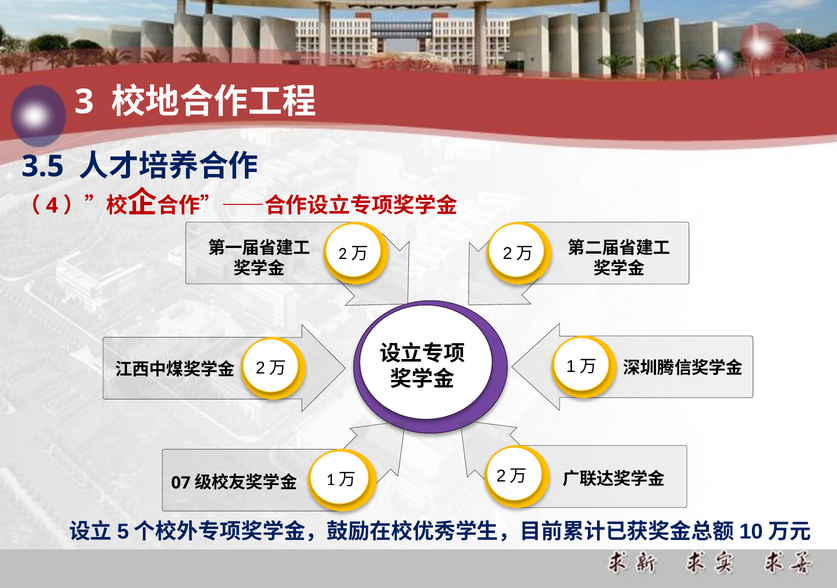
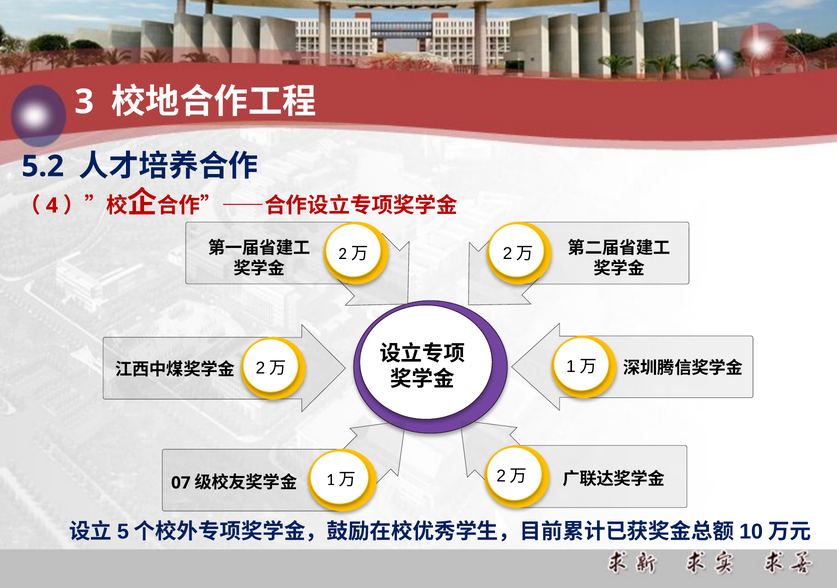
3.5: 3.5 -> 5.2 (43, 166)
